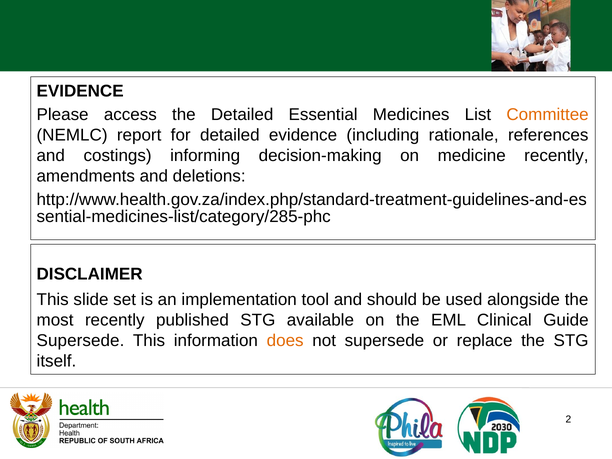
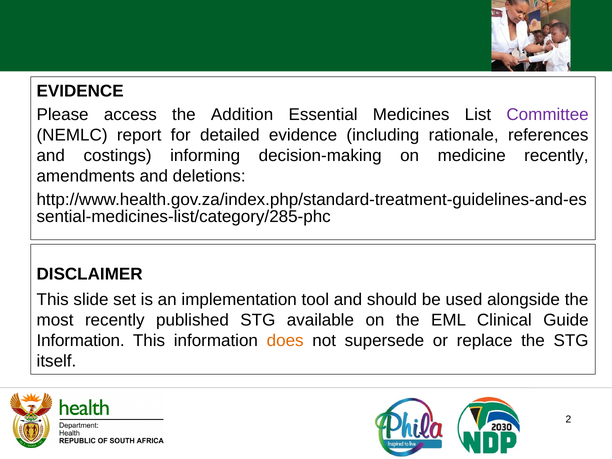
the Detailed: Detailed -> Addition (242, 115)
Committee colour: orange -> purple (548, 115)
Supersede: Supersede -> Information (81, 340)
